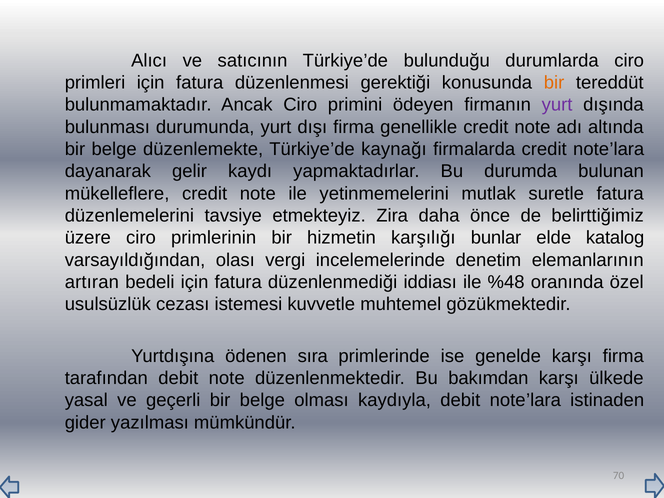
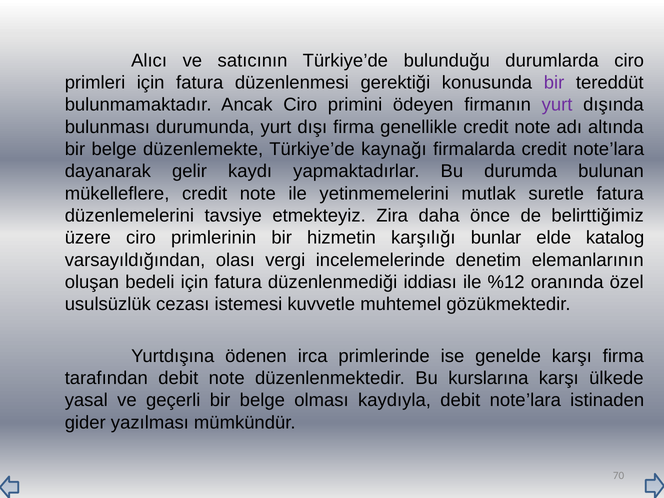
bir colour: orange -> purple (554, 83)
artıran: artıran -> oluşan (92, 282)
%48: %48 -> %12 (506, 282)
sıra: sıra -> irca (313, 356)
bakımdan: bakımdan -> kurslarına (488, 378)
